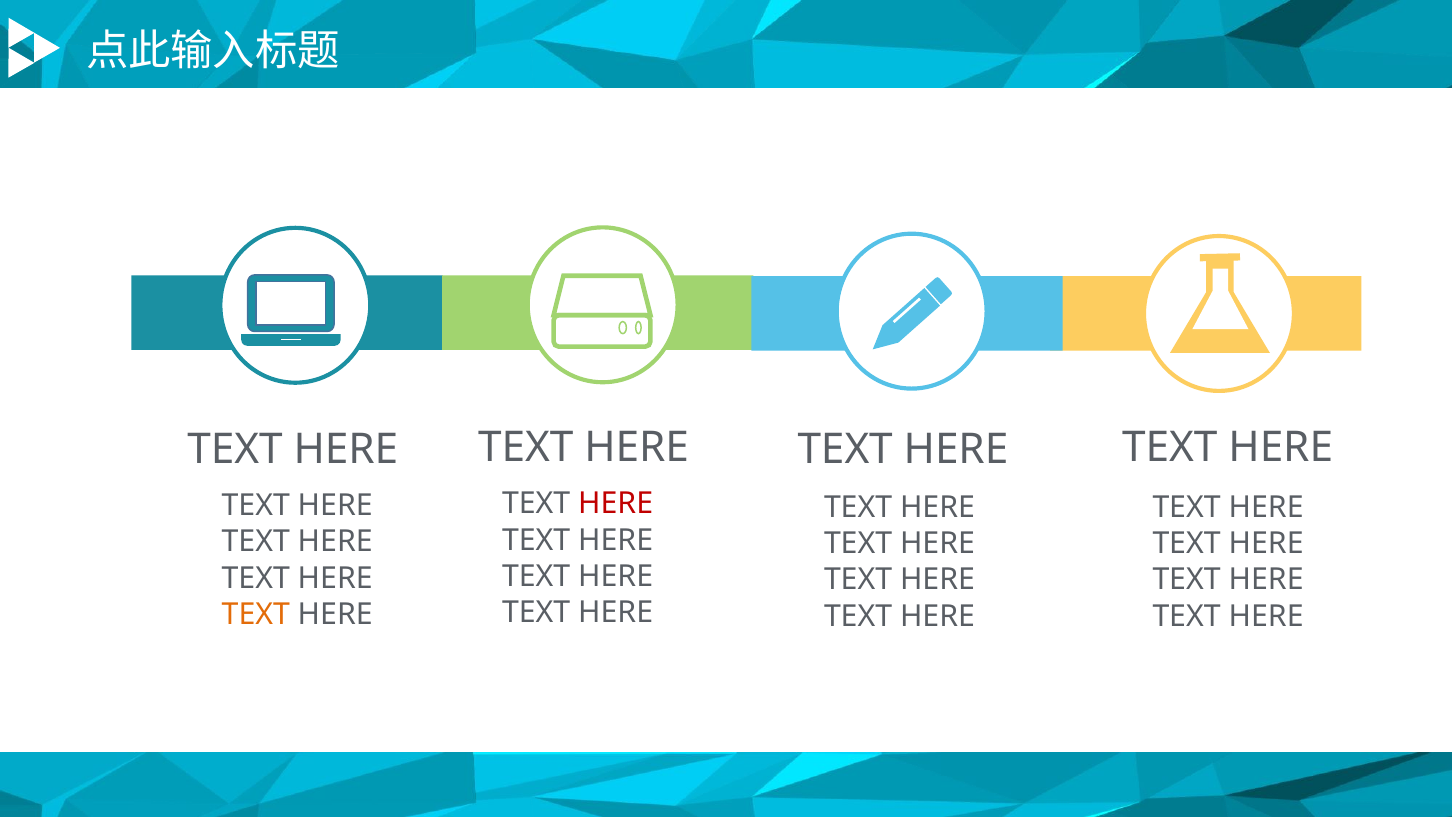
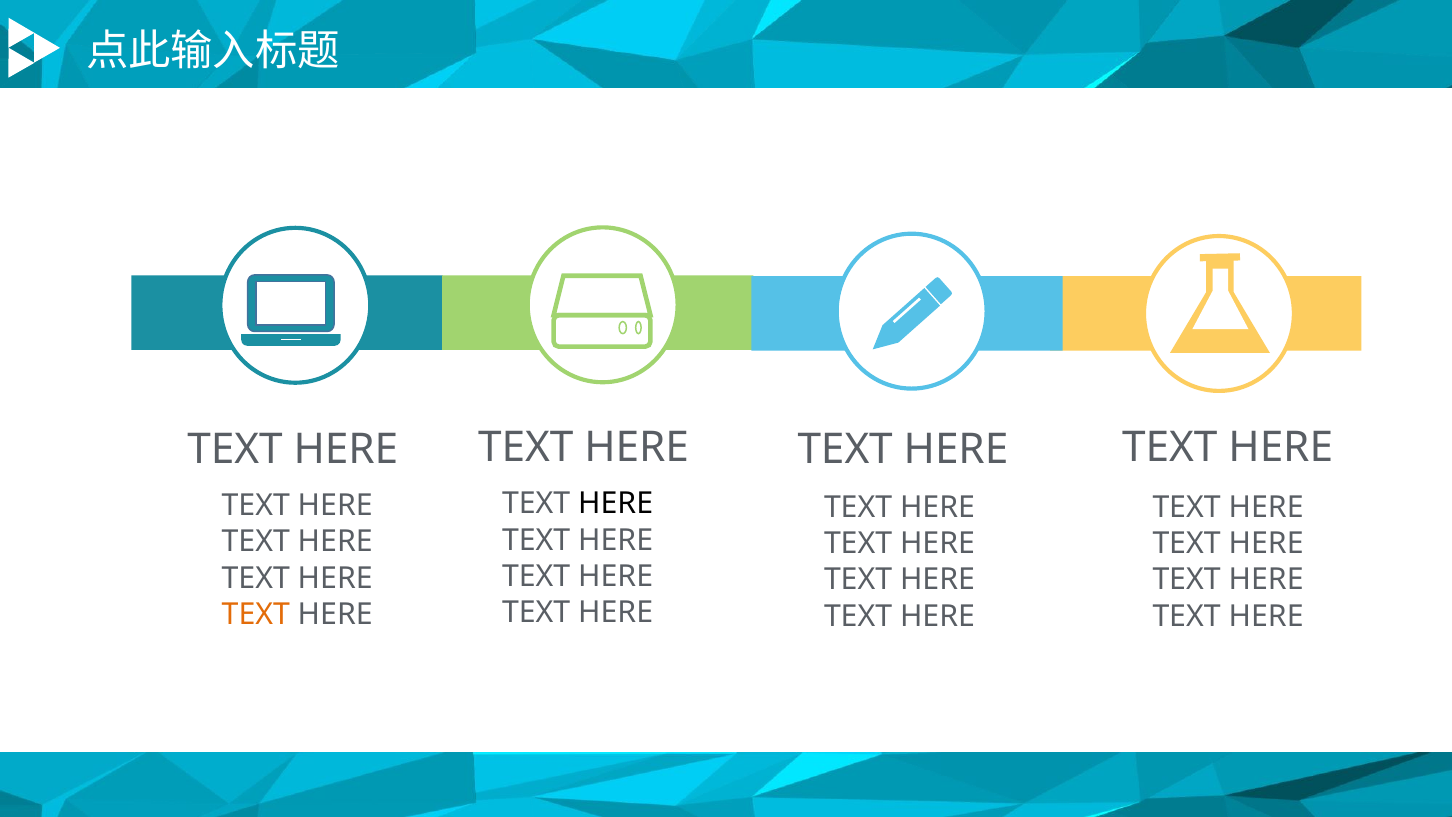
HERE colour: red -> black (616, 504)
